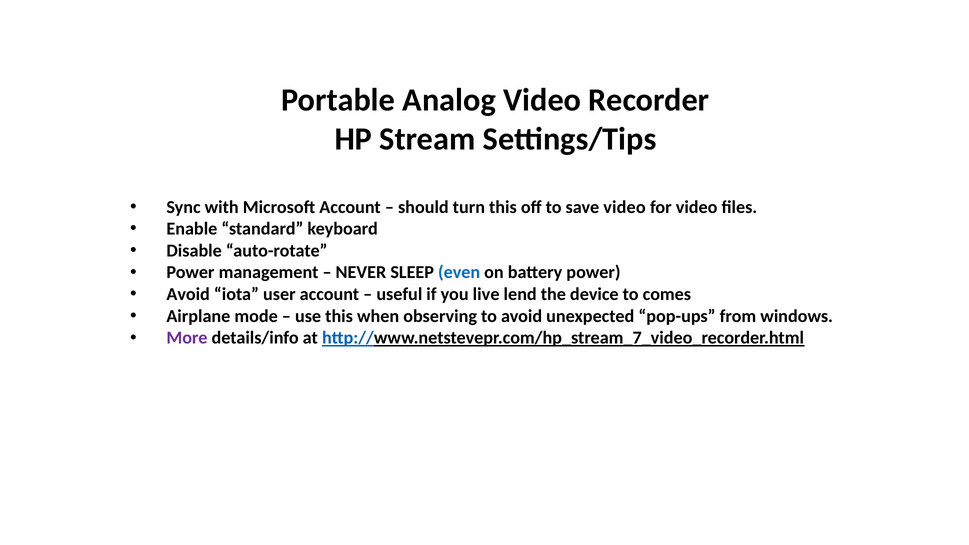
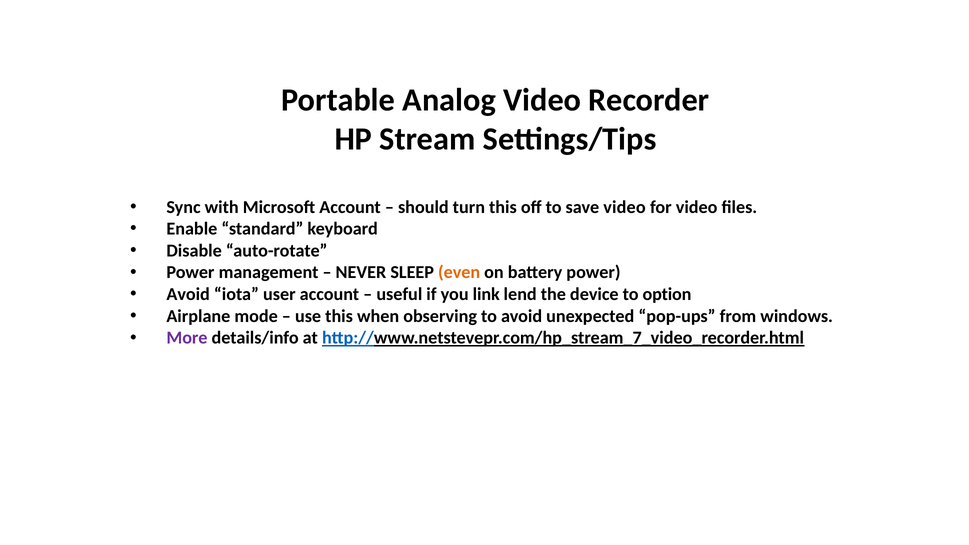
even colour: blue -> orange (459, 273)
live: live -> link (486, 294)
comes: comes -> option (667, 294)
